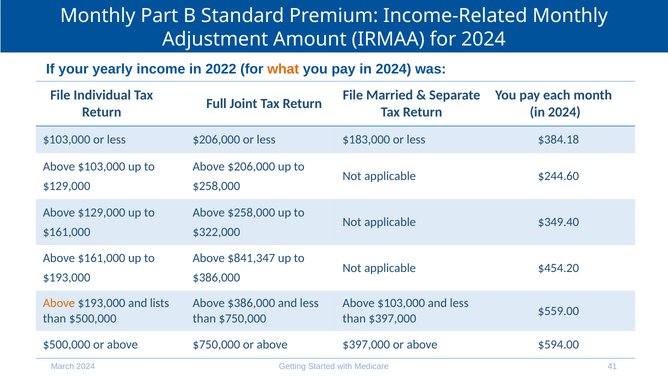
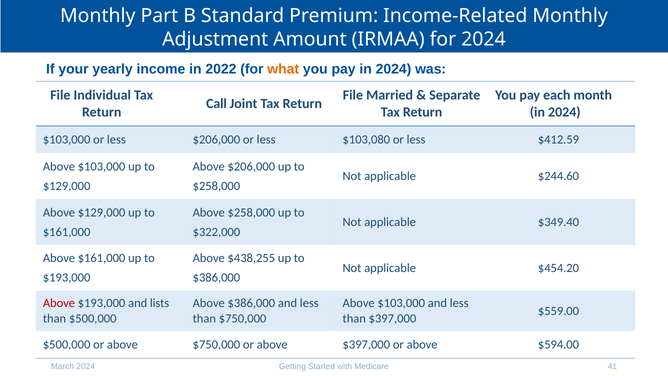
Full: Full -> Call (217, 104)
$183,000: $183,000 -> $103,080 (366, 140)
$384.18: $384.18 -> $412.59 (558, 140)
$841,347: $841,347 -> $438,255 (251, 258)
Above colour: orange -> red (59, 303)
